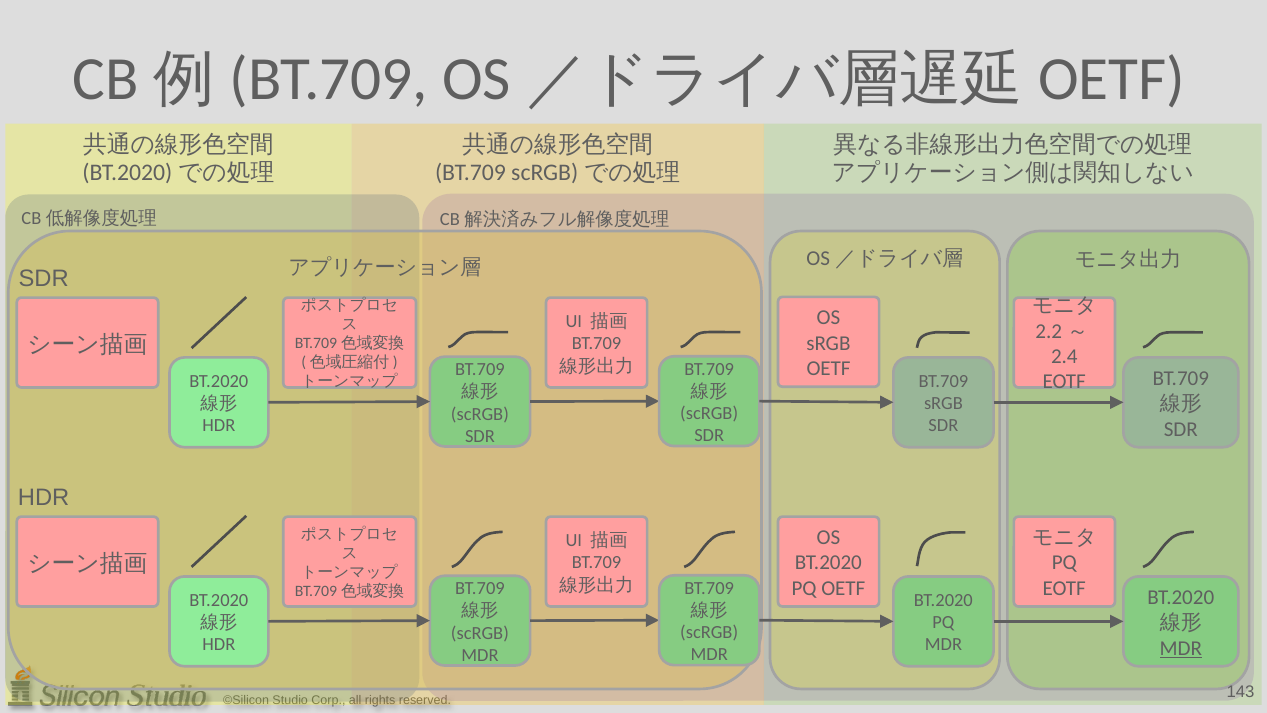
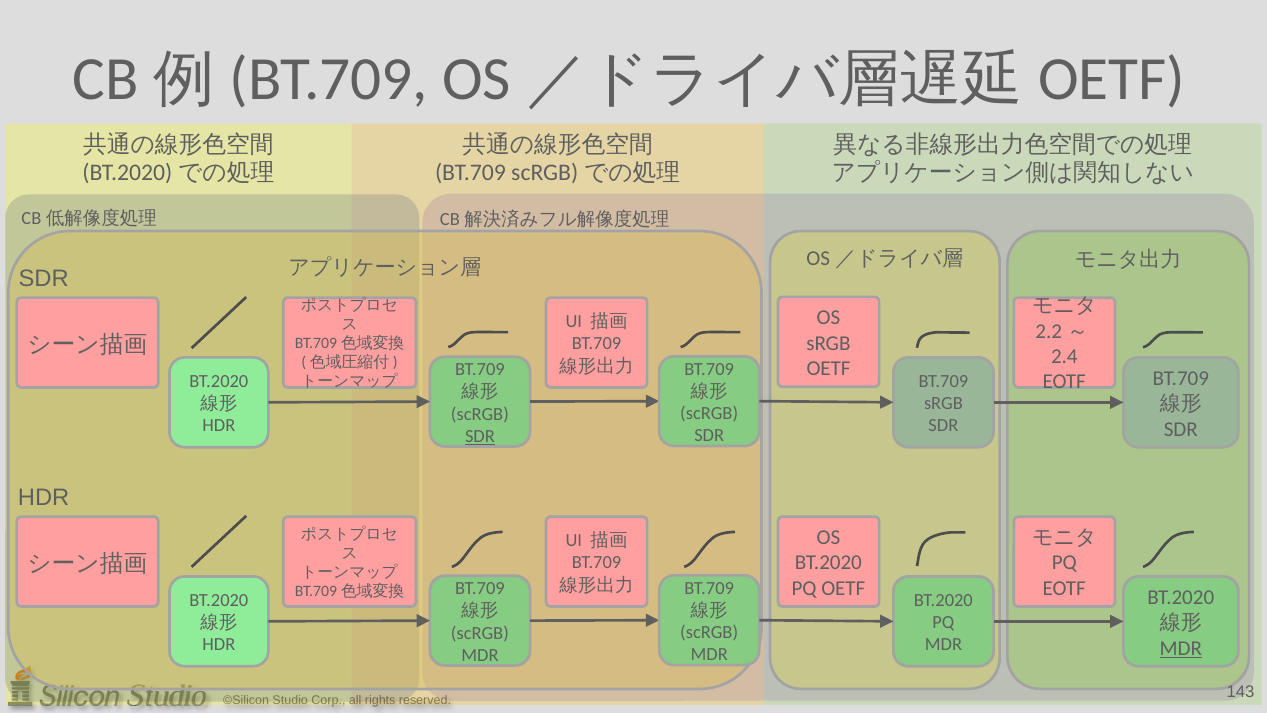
SDR underline: none -> present (480, 436)
